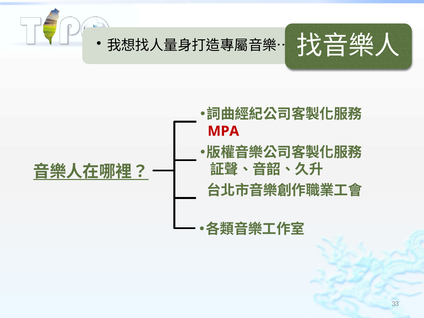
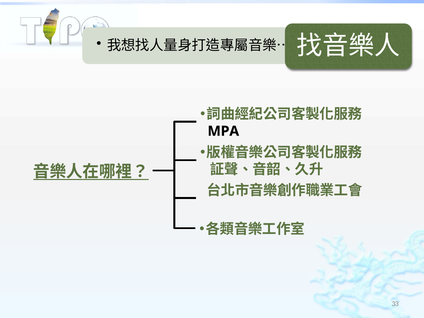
MPA colour: red -> black (223, 131)
